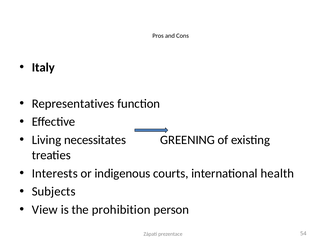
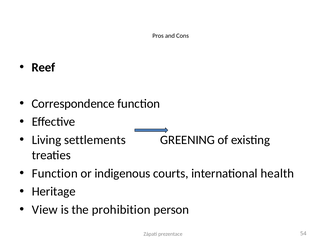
Italy: Italy -> Reef (43, 67)
Representatives: Representatives -> Correspondence (73, 103)
necessitates: necessitates -> settlements (95, 140)
Interests: Interests -> Function (55, 173)
Subjects: Subjects -> Heritage (54, 191)
